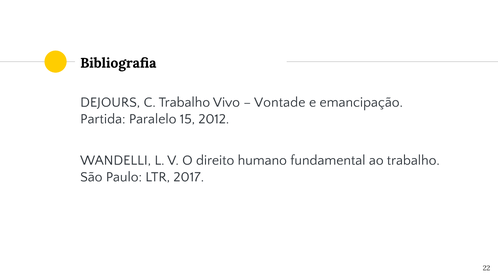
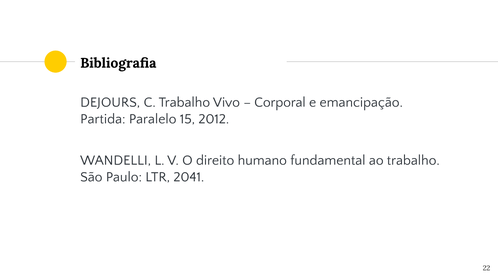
Vontade: Vontade -> Corporal (280, 102)
2017: 2017 -> 2041 (189, 177)
